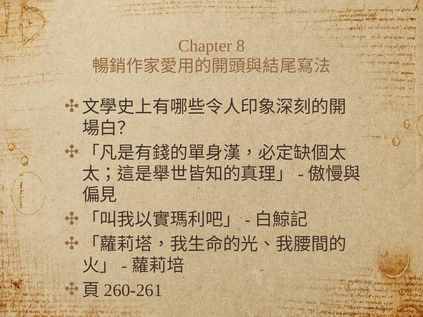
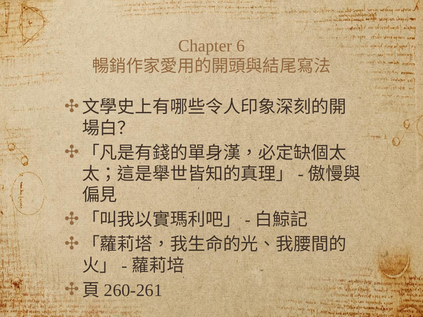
8: 8 -> 6 (241, 46)
